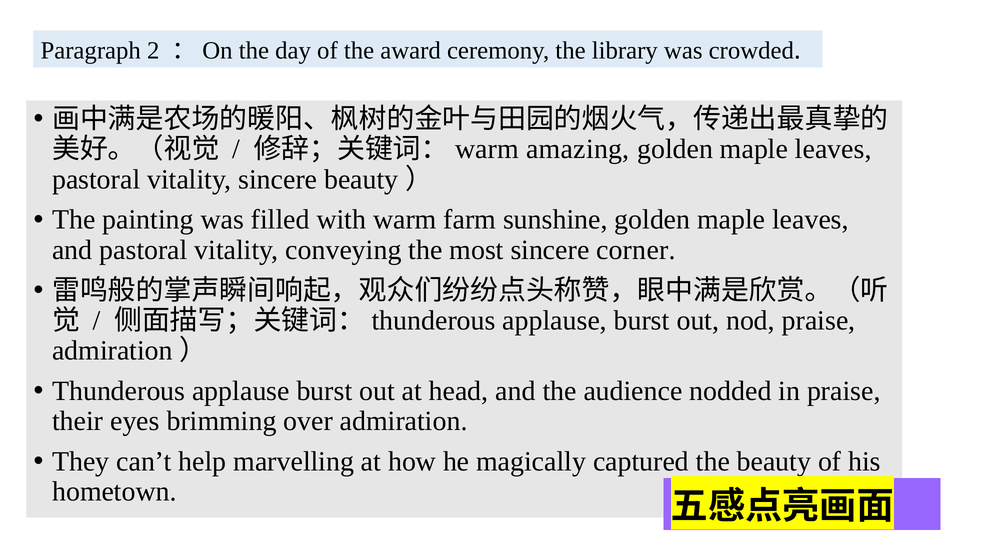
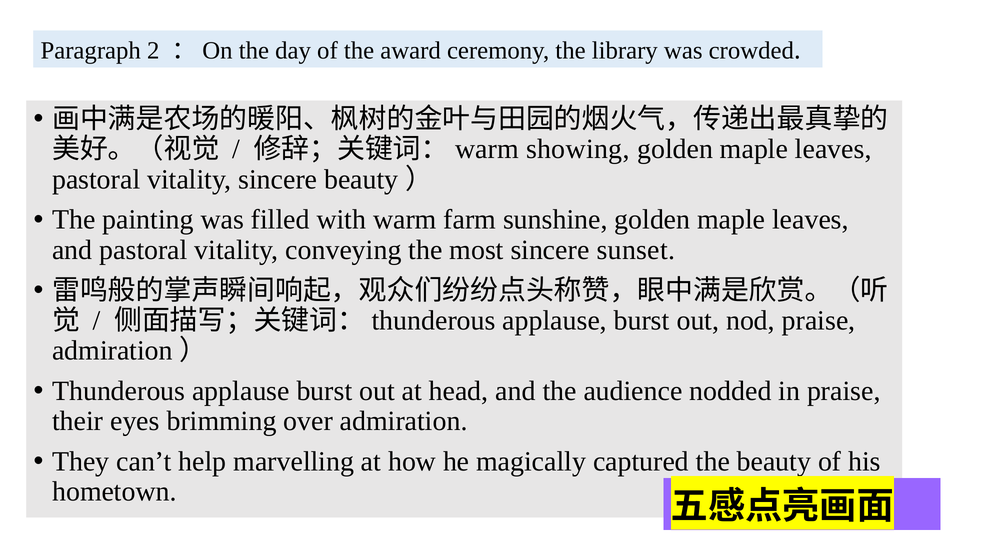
amazing: amazing -> showing (578, 149)
corner: corner -> sunset (636, 250)
